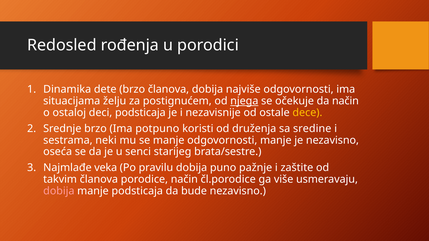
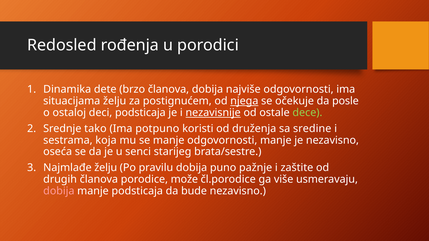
da način: način -> posle (345, 101)
nezavisnije underline: none -> present (213, 113)
dece colour: yellow -> light green (307, 113)
Srednje brzo: brzo -> tako (95, 129)
neki: neki -> koja (106, 140)
Najmlađe veka: veka -> želju (106, 168)
takvim: takvim -> drugih (60, 180)
porodice način: način -> može (184, 180)
